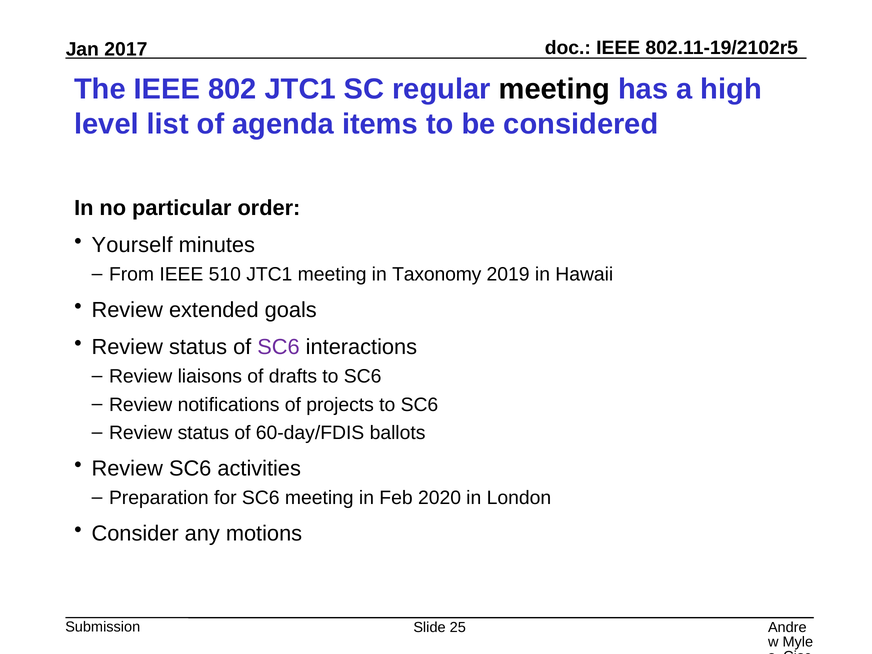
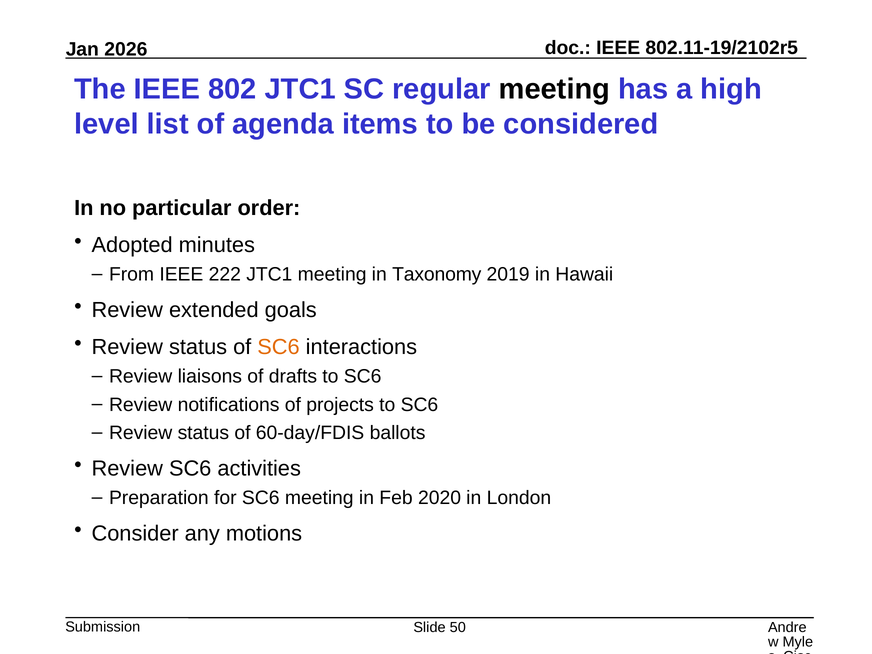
2017: 2017 -> 2026 (126, 50)
Yourself: Yourself -> Adopted (132, 245)
510: 510 -> 222 (225, 274)
SC6 colour: purple -> orange (279, 347)
25: 25 -> 50 (458, 627)
